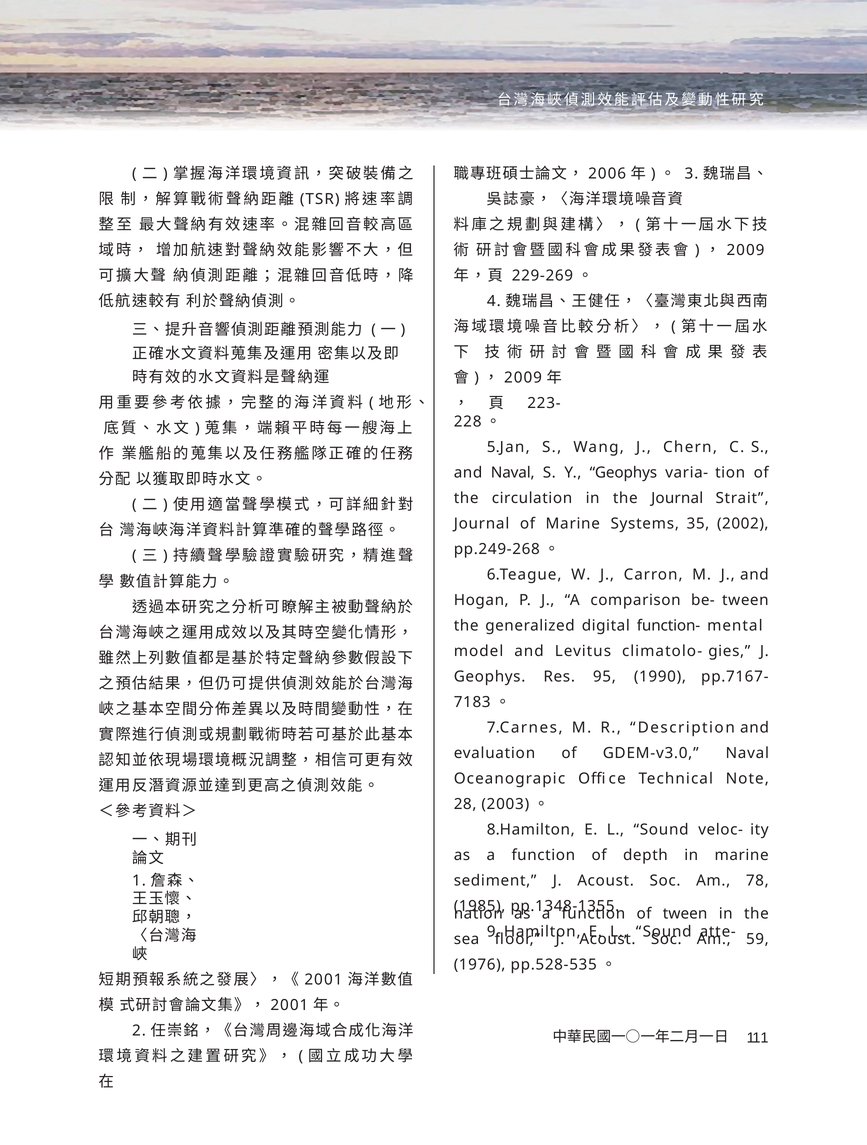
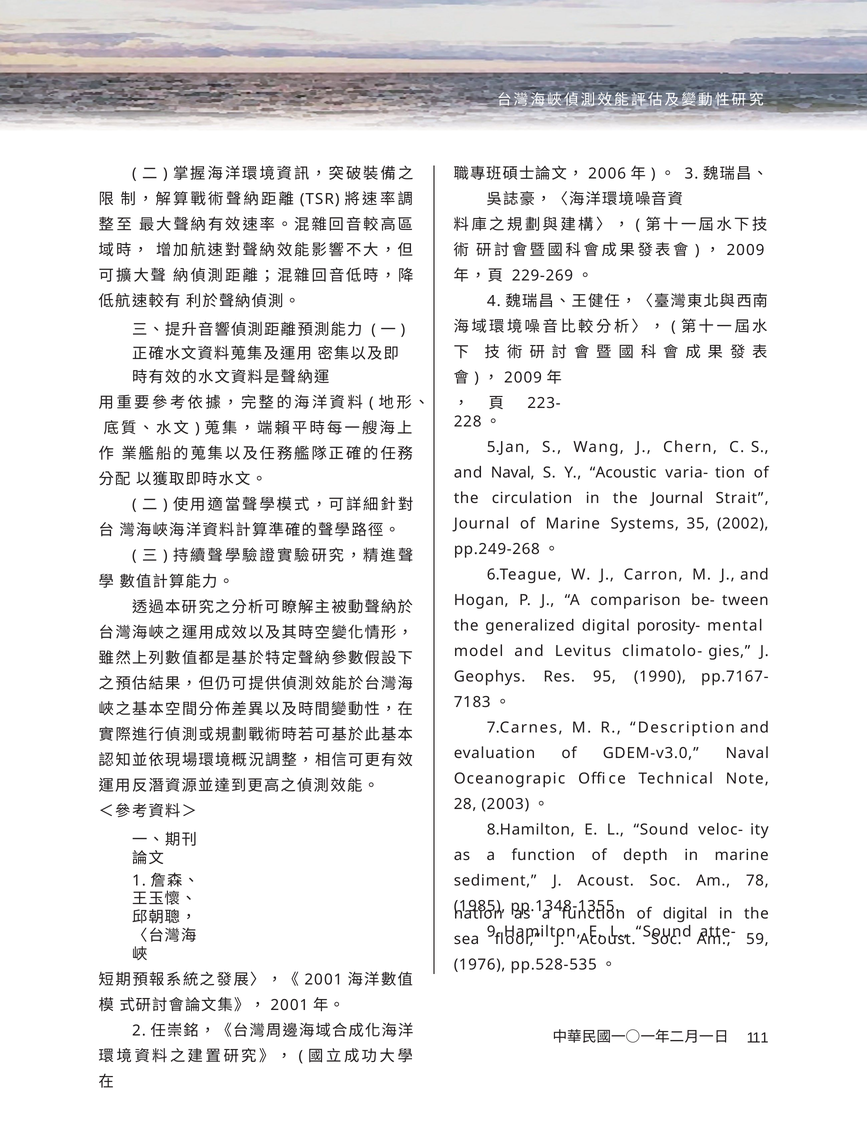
Y Geophys: Geophys -> Acoustic (623, 473)
function-: function- -> porosity- (669, 626)
of tween: tween -> digital (685, 914)
